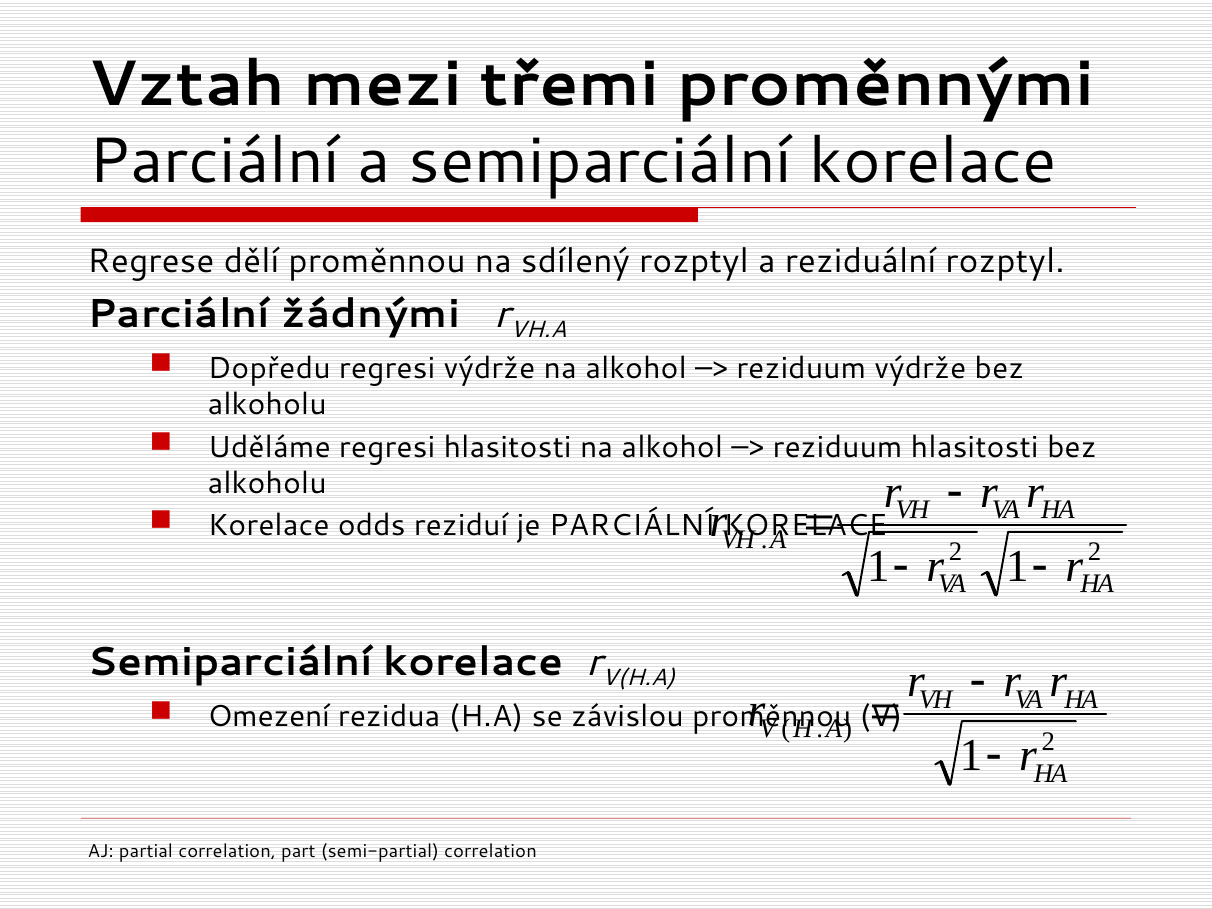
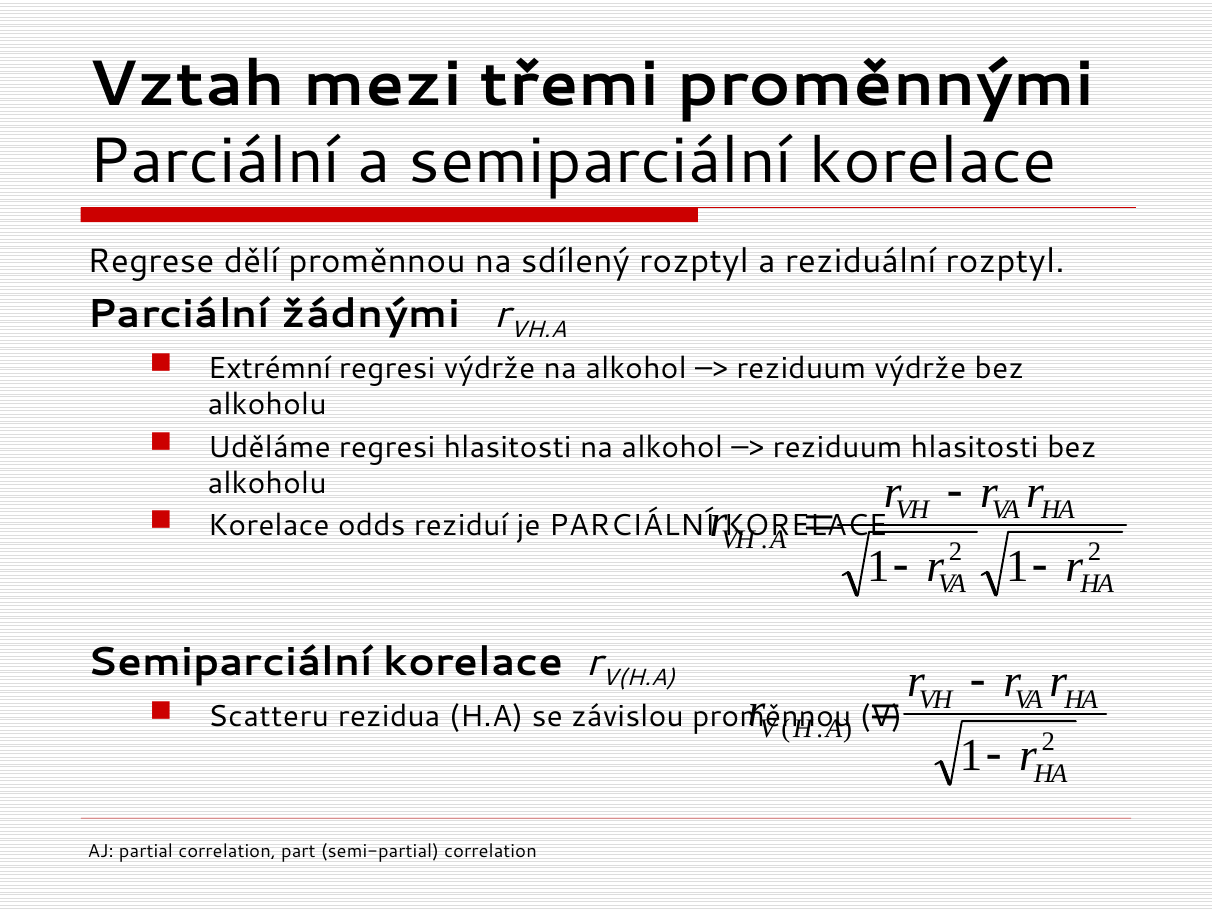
Dopředu: Dopředu -> Extrémní (269, 368)
Omezení: Omezení -> Scatteru (268, 716)
